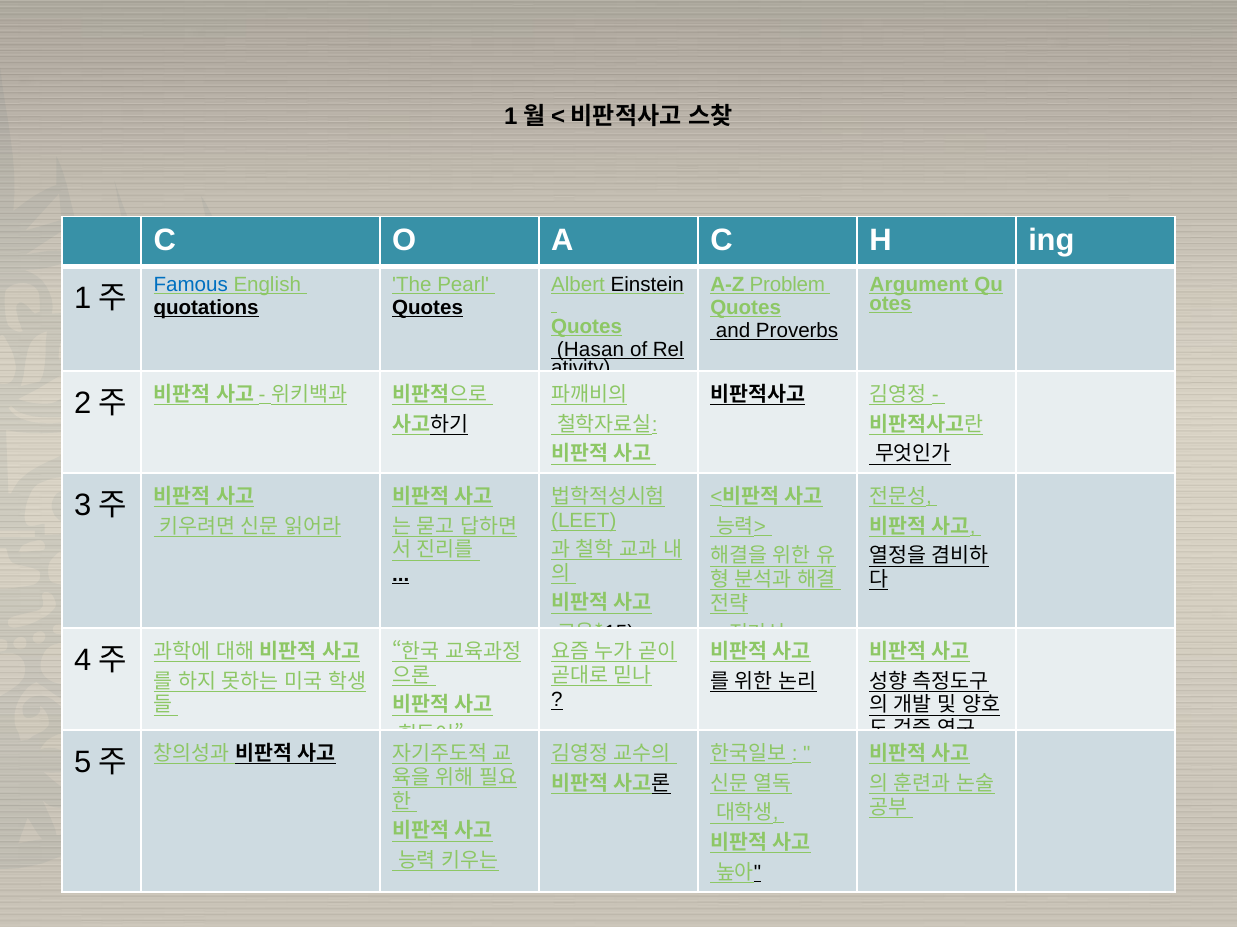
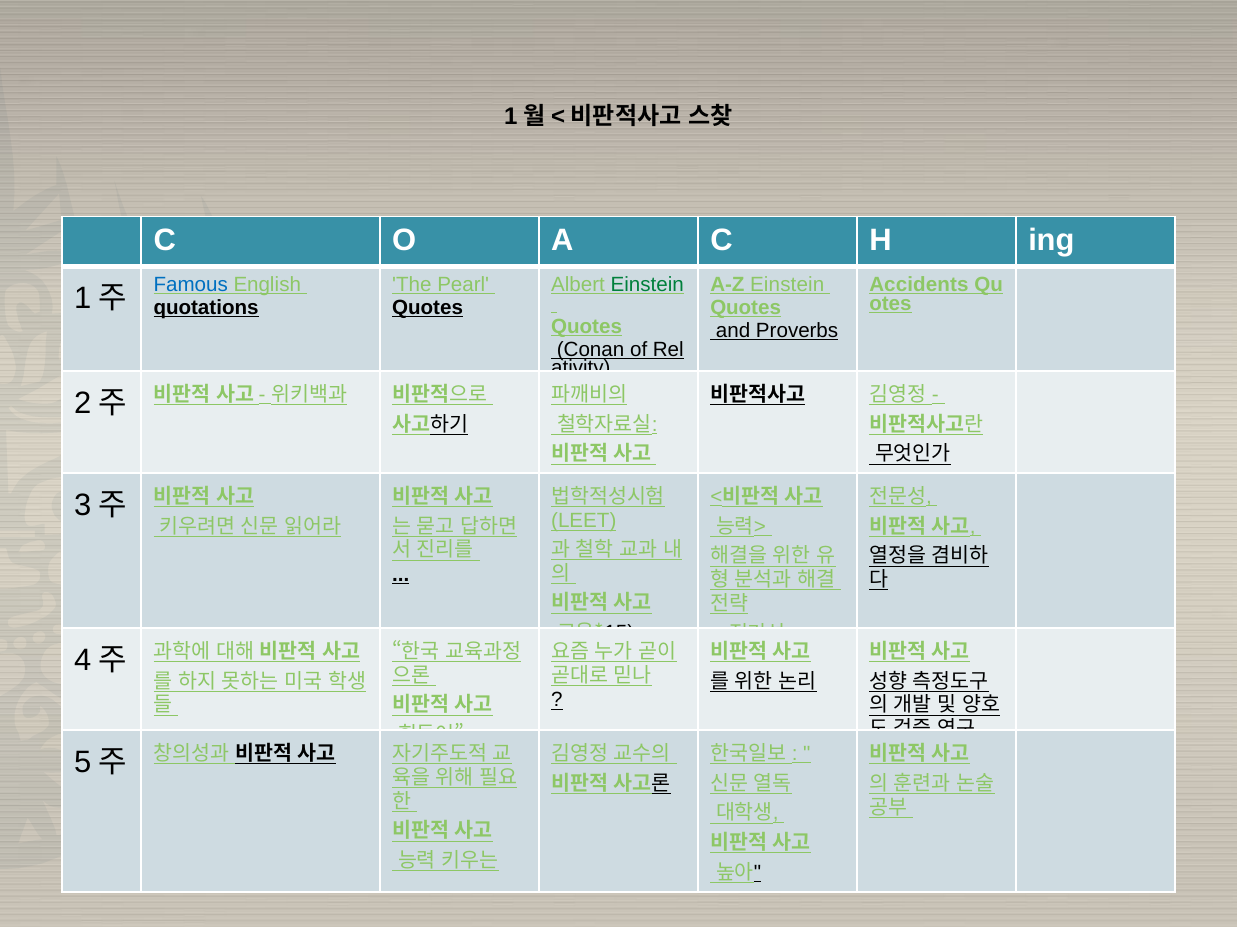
Einstein colour: black -> green (647, 285)
A-Z Problem: Problem -> Einstein (787, 285)
Argument: Argument -> Accidents (919, 285)
Hasan: Hasan -> Conan (591, 350)
